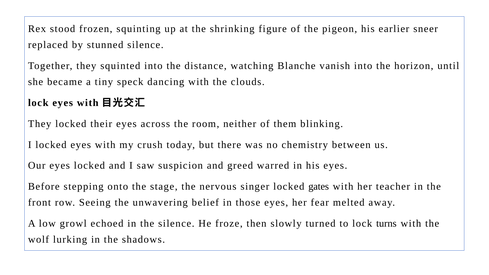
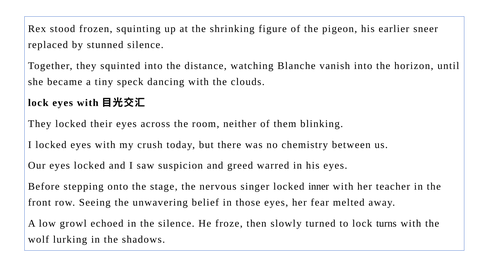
gates: gates -> inner (319, 187)
